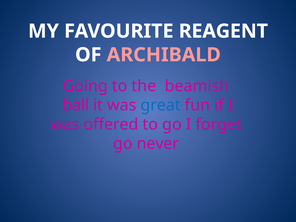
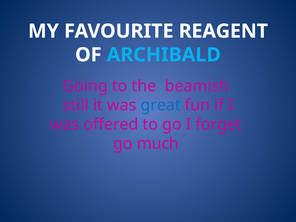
ARCHIBALD colour: pink -> light blue (164, 55)
ball: ball -> still (76, 105)
never: never -> much (158, 144)
